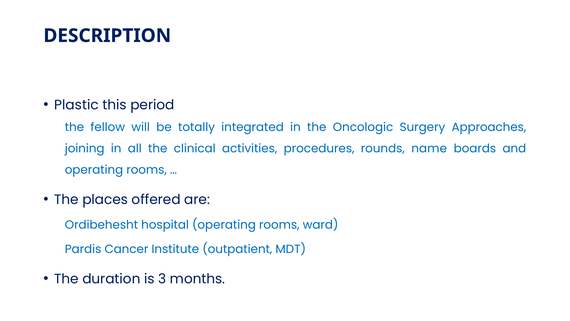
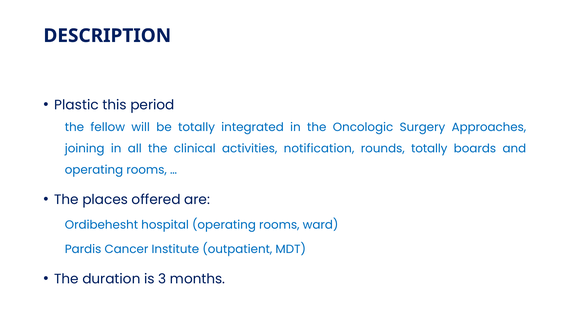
procedures: procedures -> notification (319, 148)
rounds name: name -> totally (429, 148)
